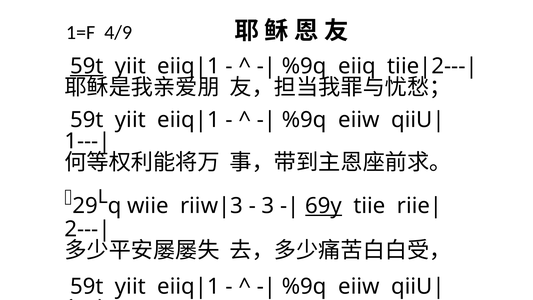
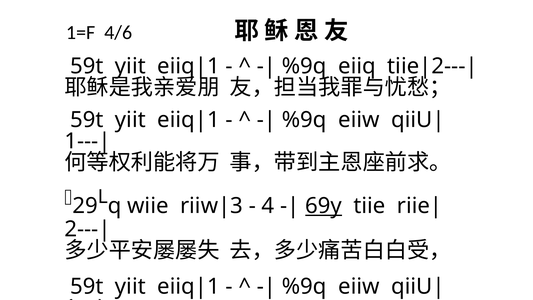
4/9: 4/9 -> 4/6 (118, 32)
59t underline: present -> none (87, 66)
3: 3 -> 4 (268, 206)
